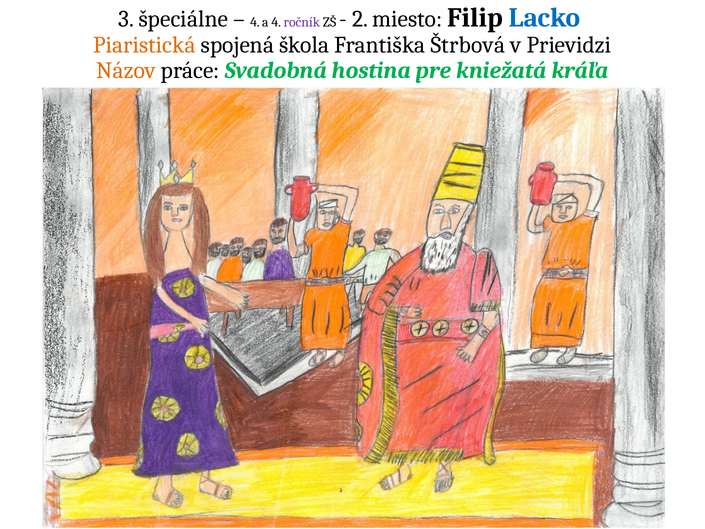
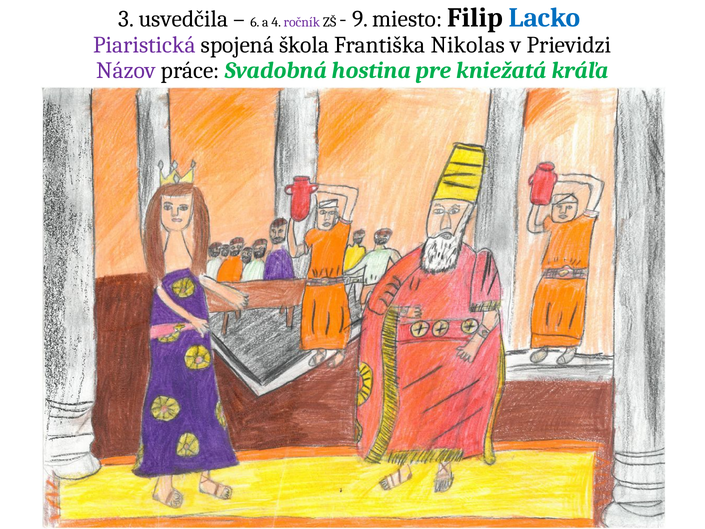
špeciálne: špeciálne -> usvedčila (183, 19)
4: 4 -> 6 (255, 22)
2: 2 -> 9 (360, 19)
Piaristická colour: orange -> purple (145, 45)
Štrbová: Štrbová -> Nikolas (468, 45)
Názov colour: orange -> purple (126, 71)
